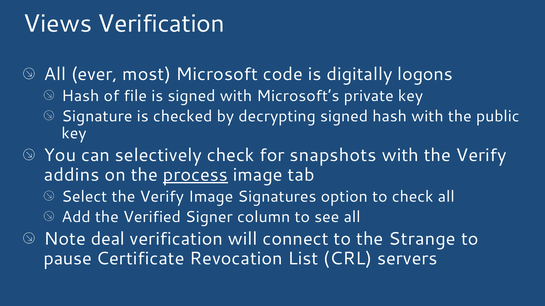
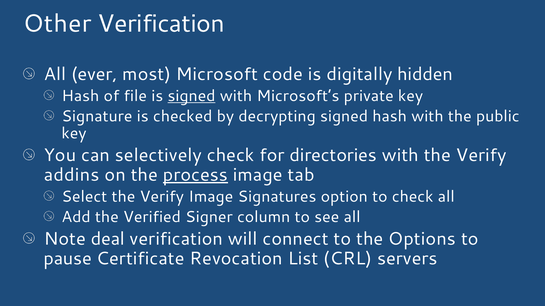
Views: Views -> Other (57, 24)
logons: logons -> hidden (425, 74)
signed underline: none -> present (191, 96)
snapshots: snapshots -> directories (333, 156)
Strange: Strange -> Options (422, 239)
